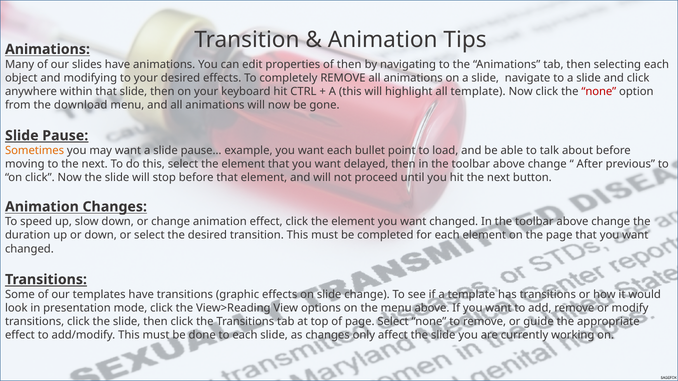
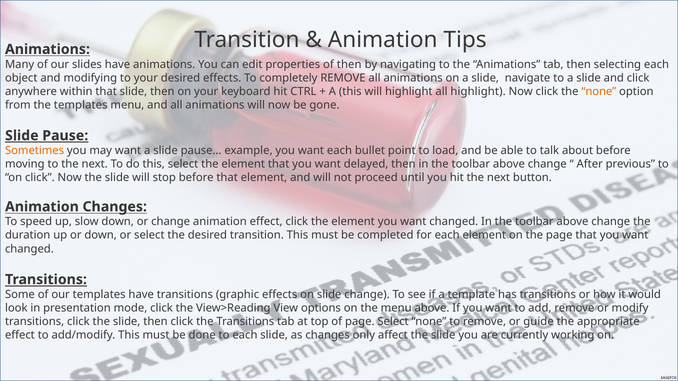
all template: template -> highlight (478, 91)
none colour: red -> orange (599, 91)
the download: download -> templates (81, 105)
